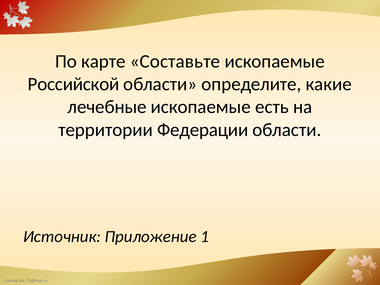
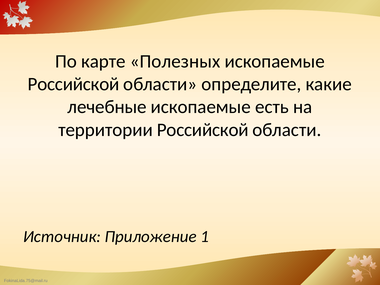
Составьте: Составьте -> Полезных (175, 61)
территории Федерации: Федерации -> Российской (203, 130)
